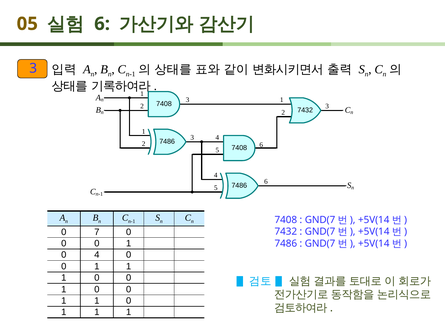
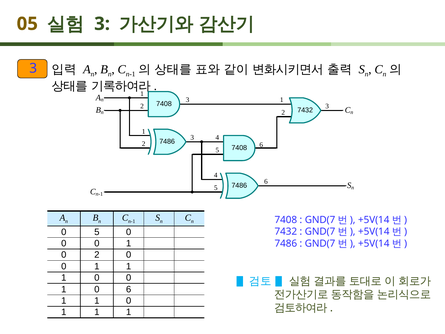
6: 6 -> 3 (102, 24)
0 7: 7 -> 5 (97, 232)
0 4: 4 -> 2 (97, 255)
0: 0 -> 6 (129, 289)
